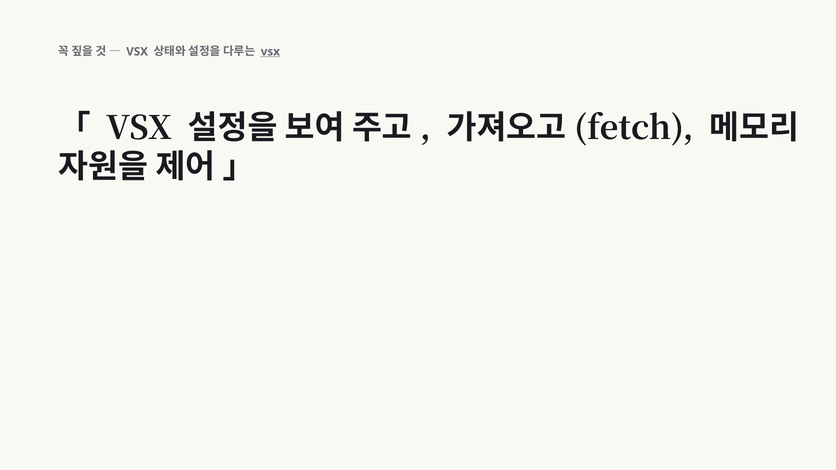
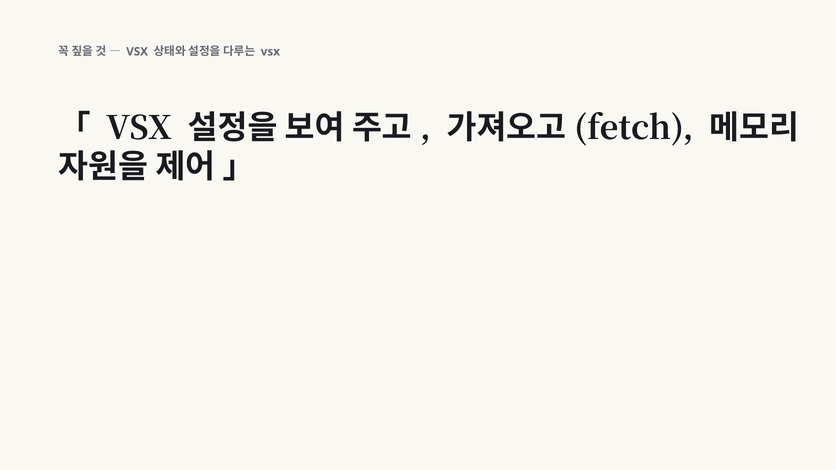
vsx underline: present -> none (270, 52)
